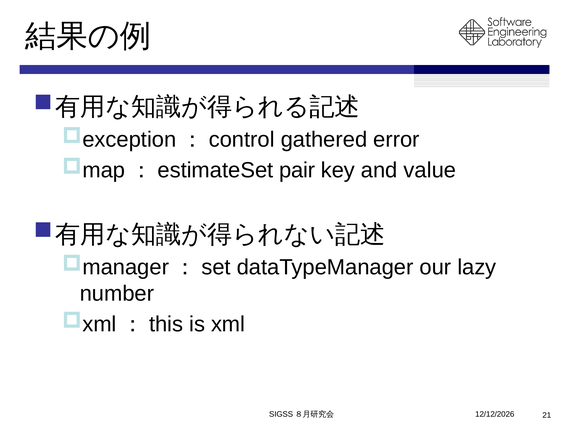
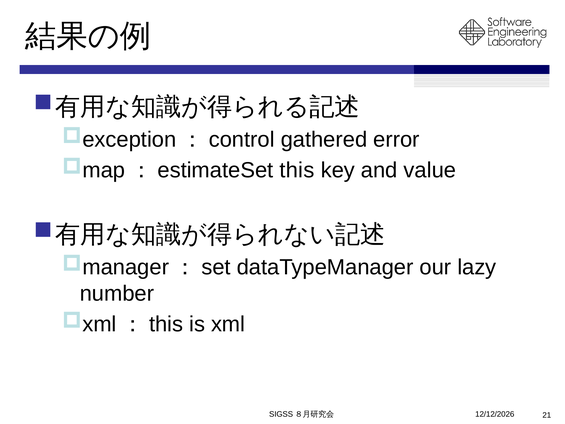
pair: pair -> this (297, 170)
